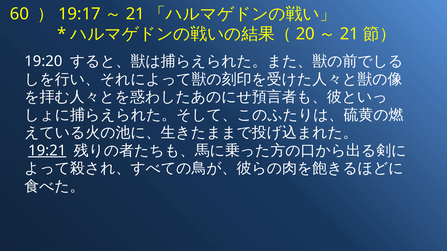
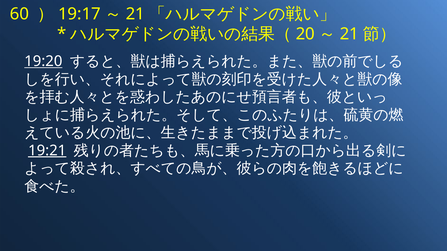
19:20 underline: none -> present (43, 61)
